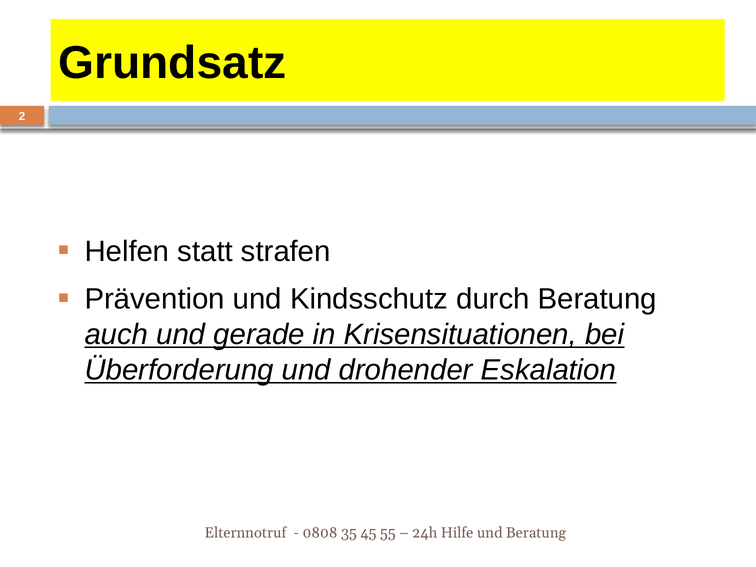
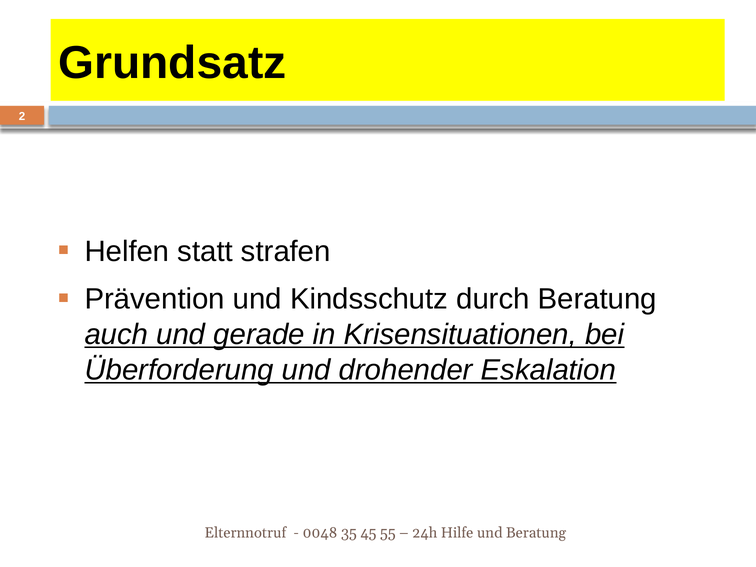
0808: 0808 -> 0048 (320, 533)
